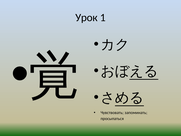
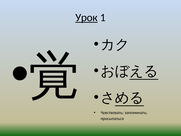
Урок underline: none -> present (86, 18)
